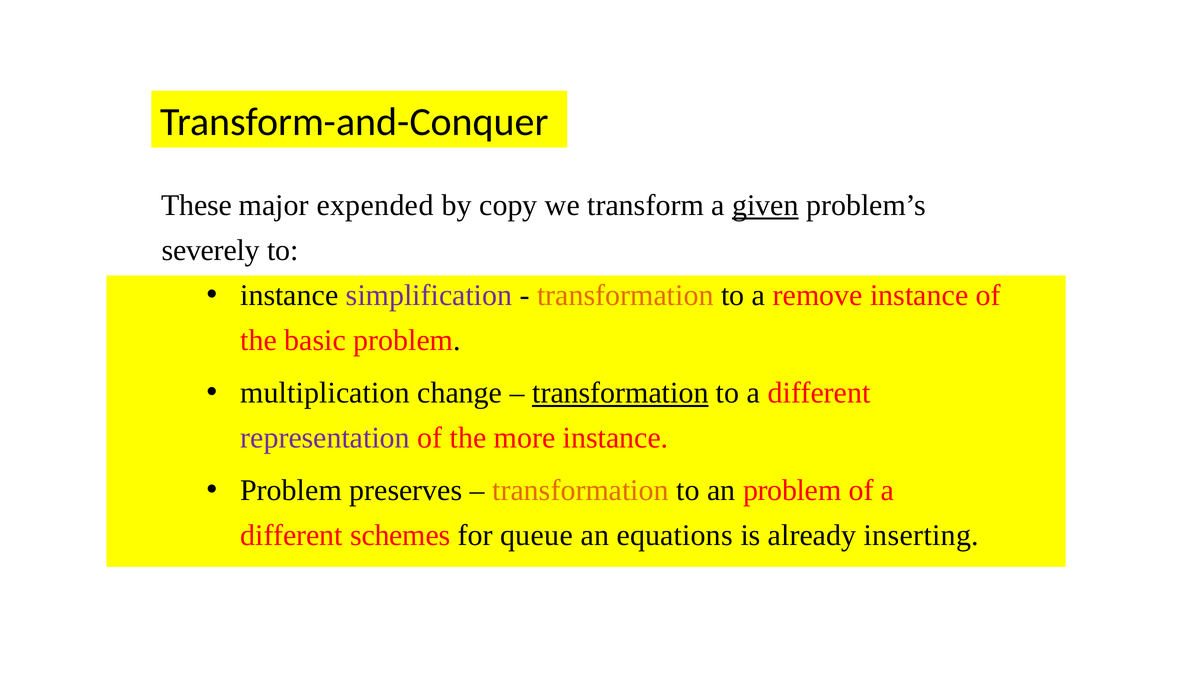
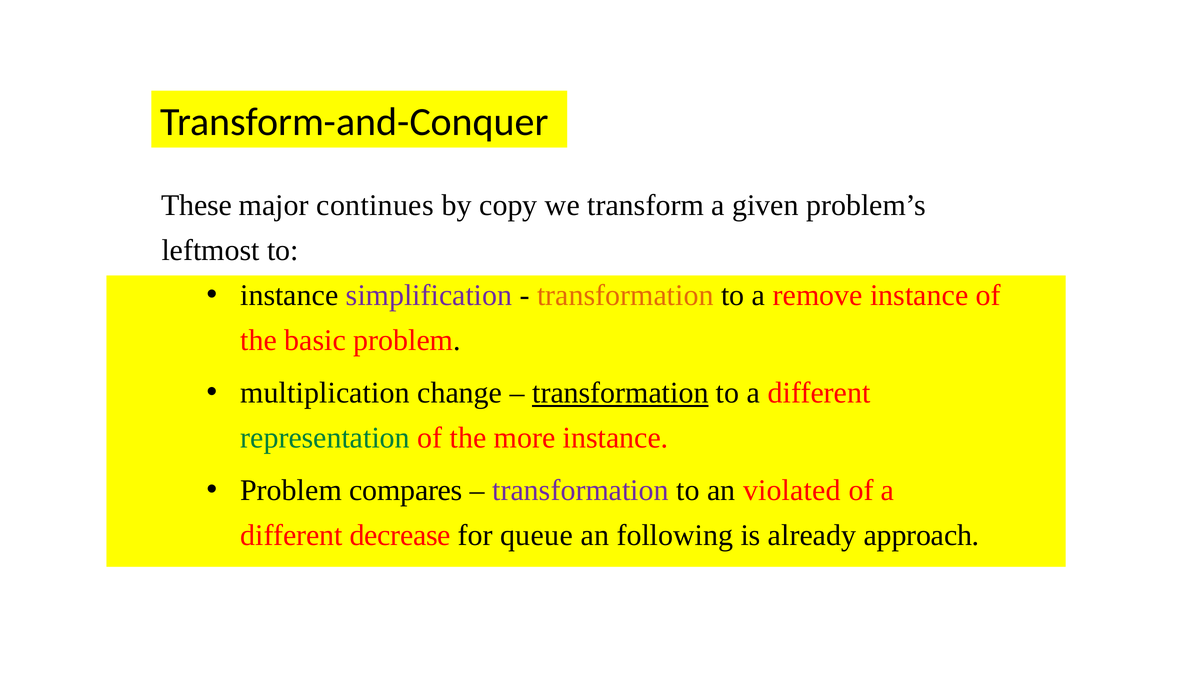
expended: expended -> continues (375, 205)
given underline: present -> none (765, 205)
severely: severely -> leftmost (211, 250)
representation colour: purple -> green (325, 438)
preserves: preserves -> compares (406, 490)
transformation colour: orange -> purple (581, 490)
an problem: problem -> violated (792, 490)
schemes: schemes -> decrease (400, 535)
equations: equations -> following (675, 535)
inserting: inserting -> approach (922, 535)
